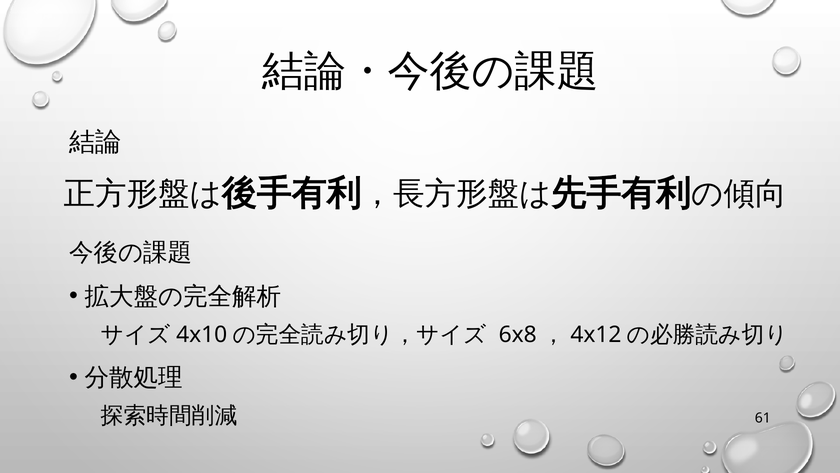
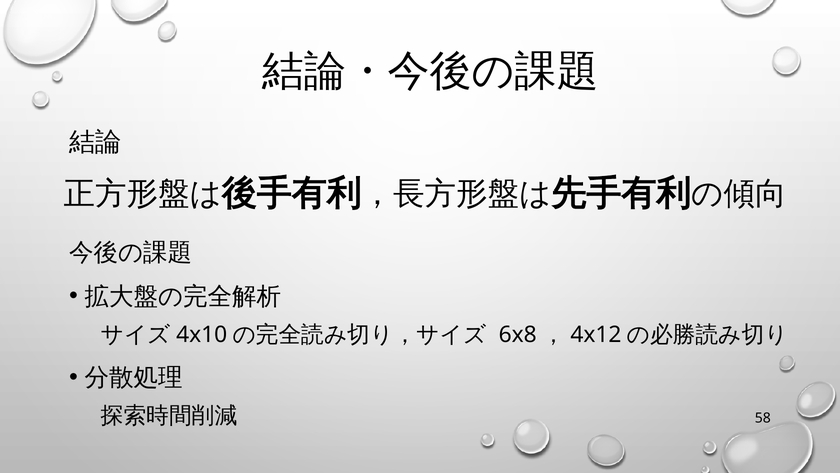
61: 61 -> 58 (763, 418)
